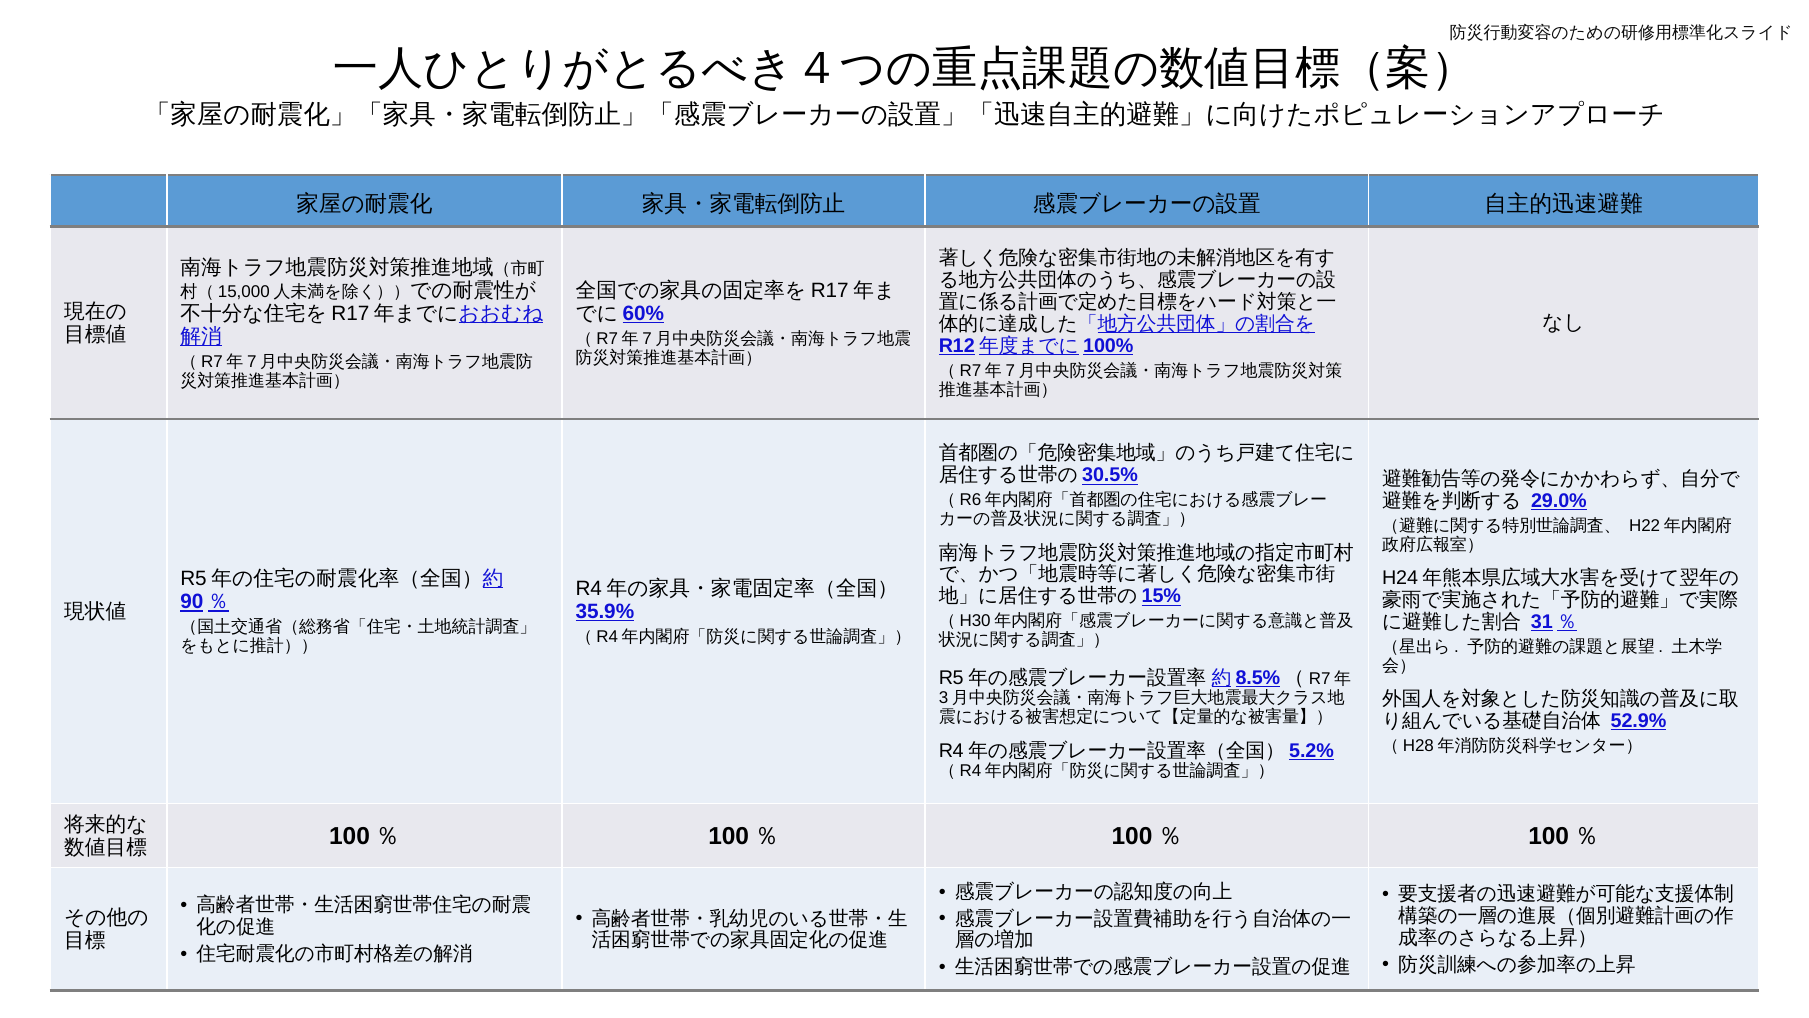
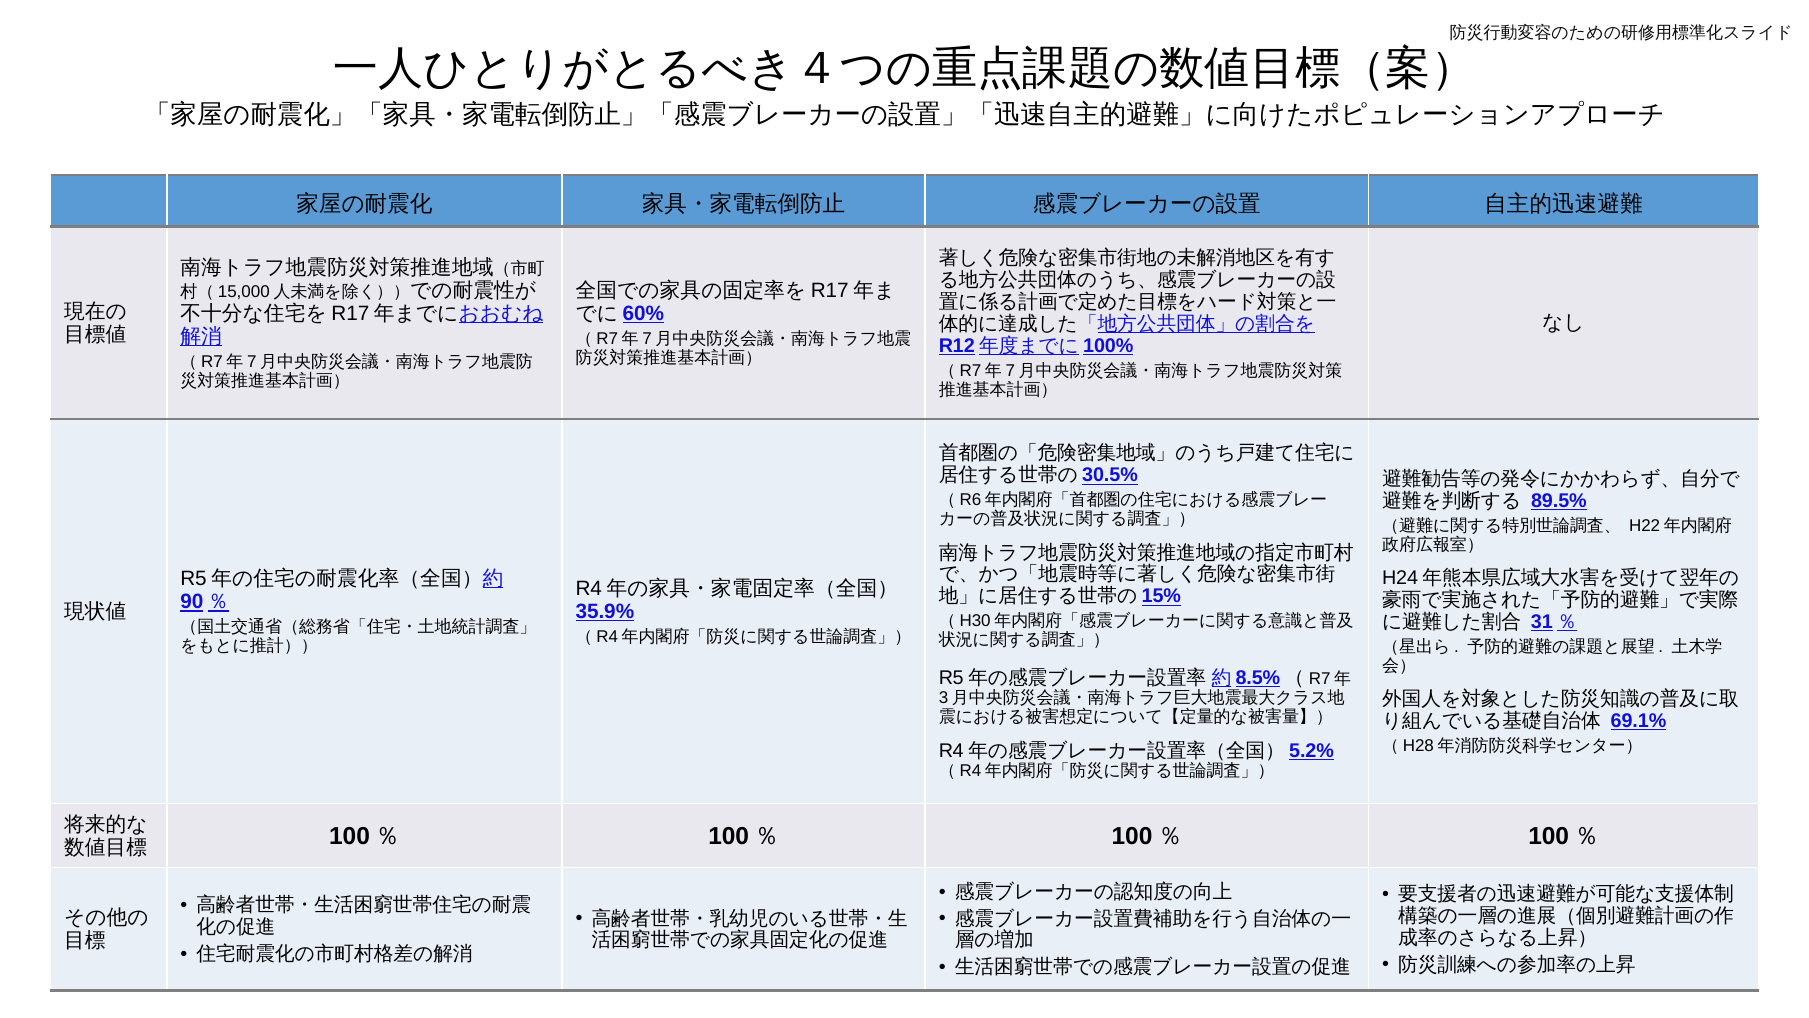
29.0%: 29.0% -> 89.5% (1559, 501)
52.9%: 52.9% -> 69.1% (1638, 721)
